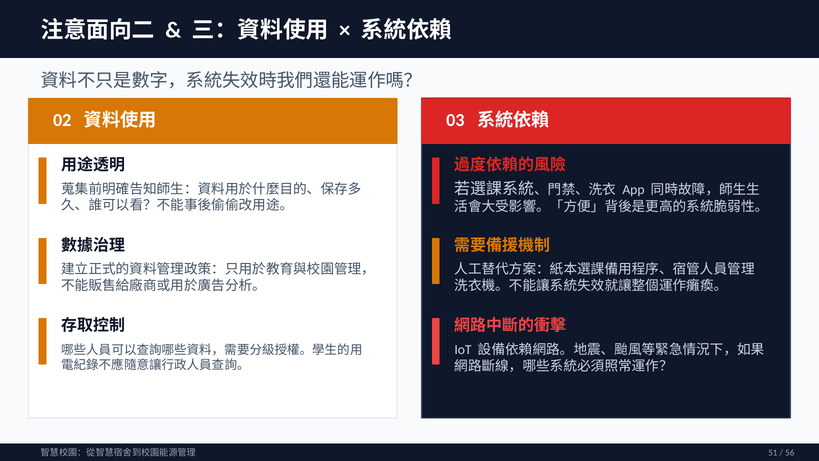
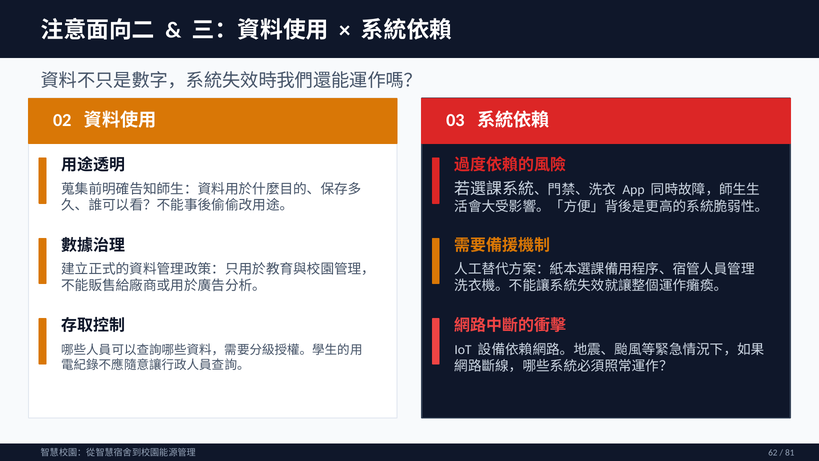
51: 51 -> 62 (773, 453)
56: 56 -> 81 (790, 453)
